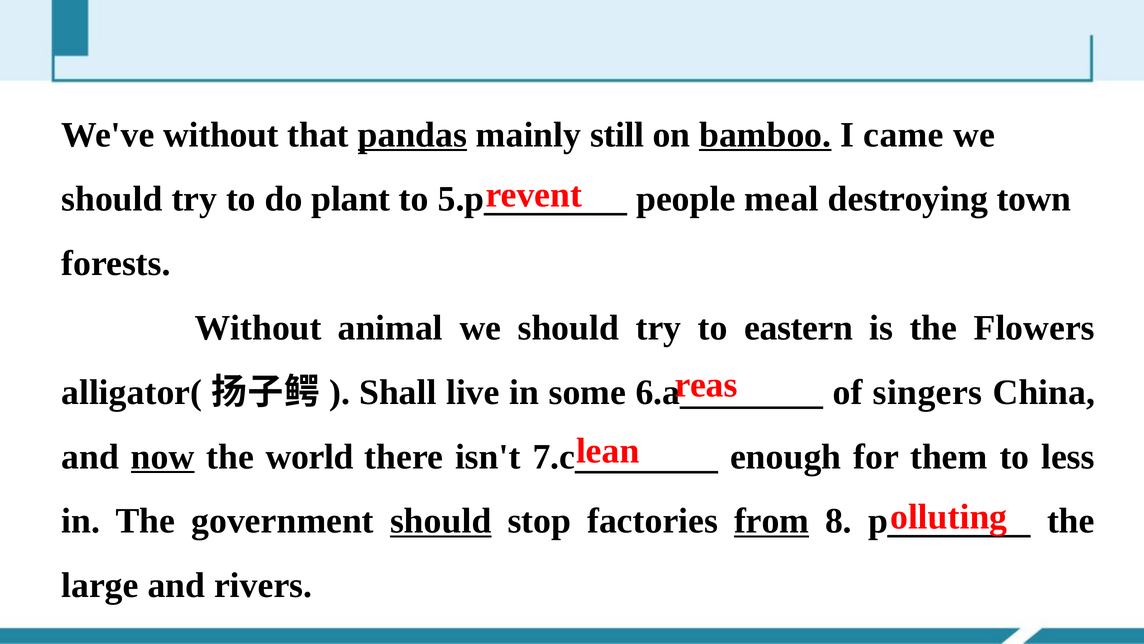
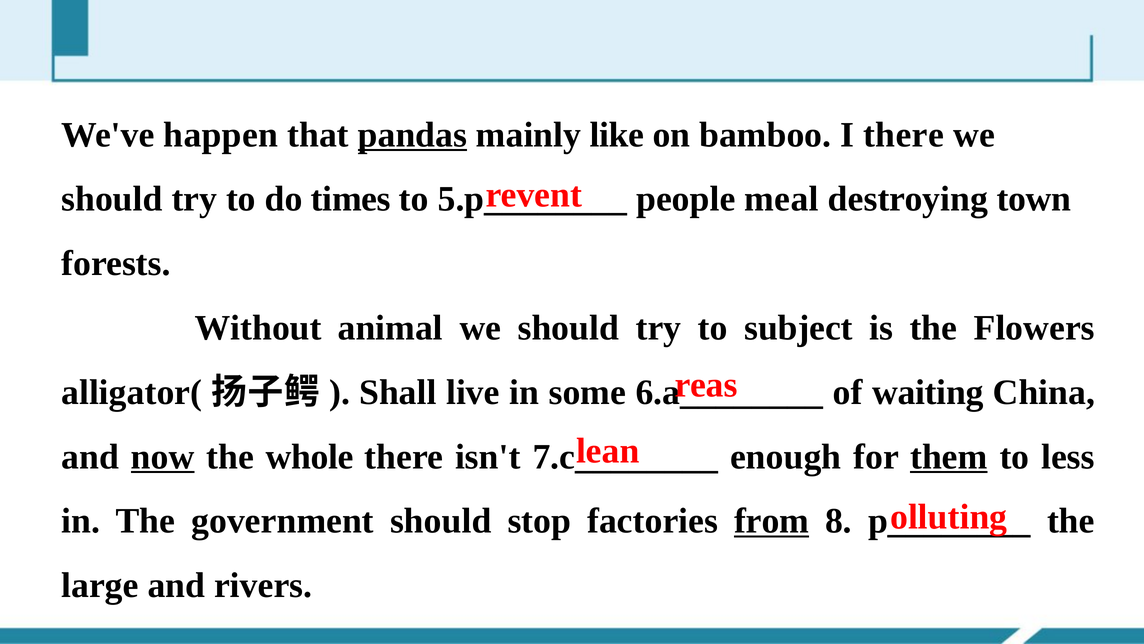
We've without: without -> happen (221, 135)
still: still -> like (617, 135)
bamboo underline: present -> none (765, 135)
I came: came -> there (904, 135)
plant: plant -> times (351, 199)
eastern: eastern -> subject (798, 328)
singers: singers -> waiting (928, 392)
world: world -> whole (310, 456)
them underline: none -> present (949, 456)
should underline: present -> none (441, 521)
